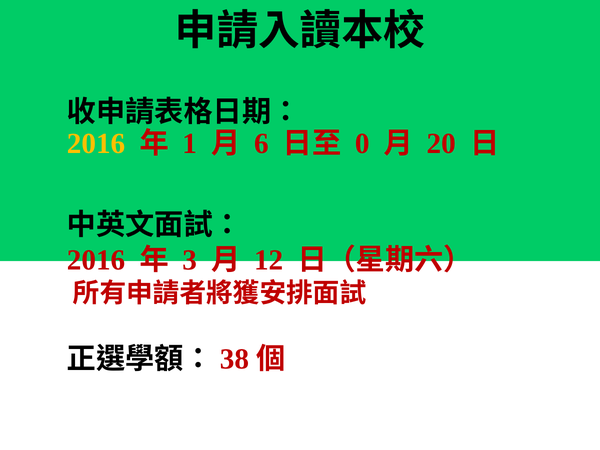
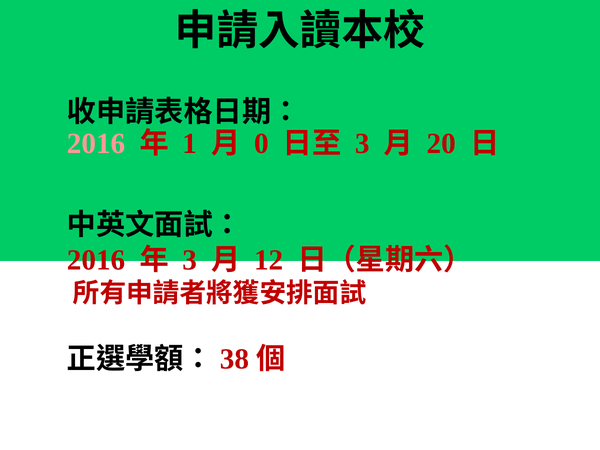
2016 colour: yellow -> pink (96, 144)
6: 6 -> 0 (261, 144)
0: 0 -> 3 (362, 144)
